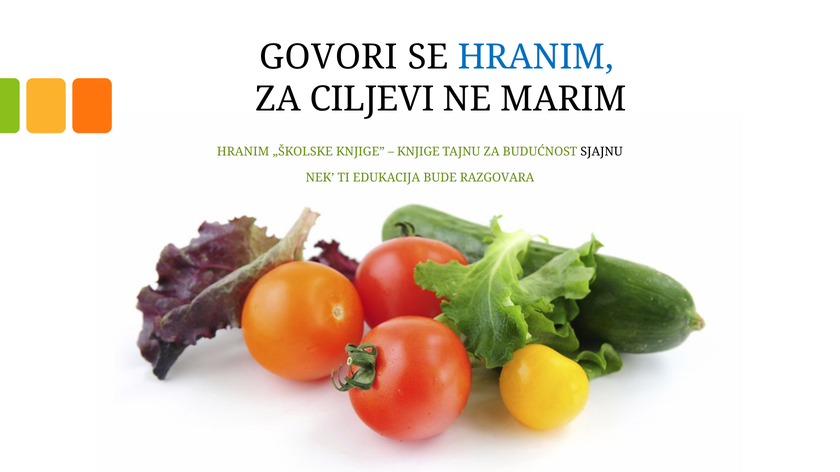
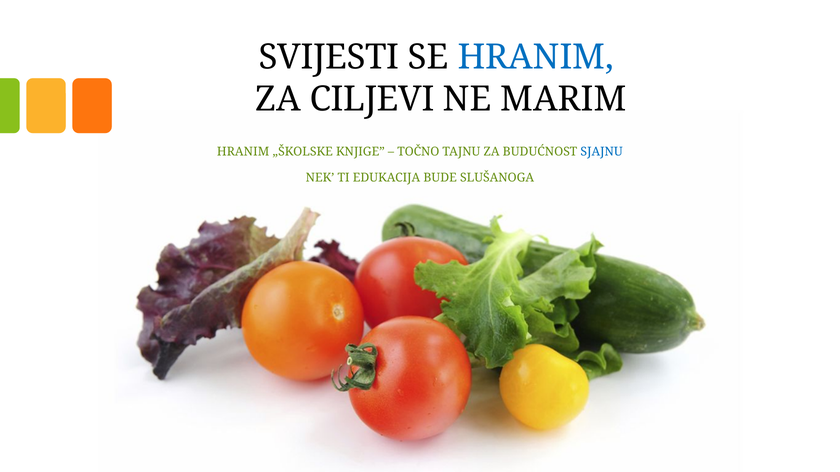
GOVORI: GOVORI -> SVIJESTI (329, 57)
KNJIGE: KNJIGE -> TOČNO (418, 152)
SJAJNU colour: black -> blue (602, 152)
RAZGOVARA: RAZGOVARA -> SLUŠANOGA (497, 178)
